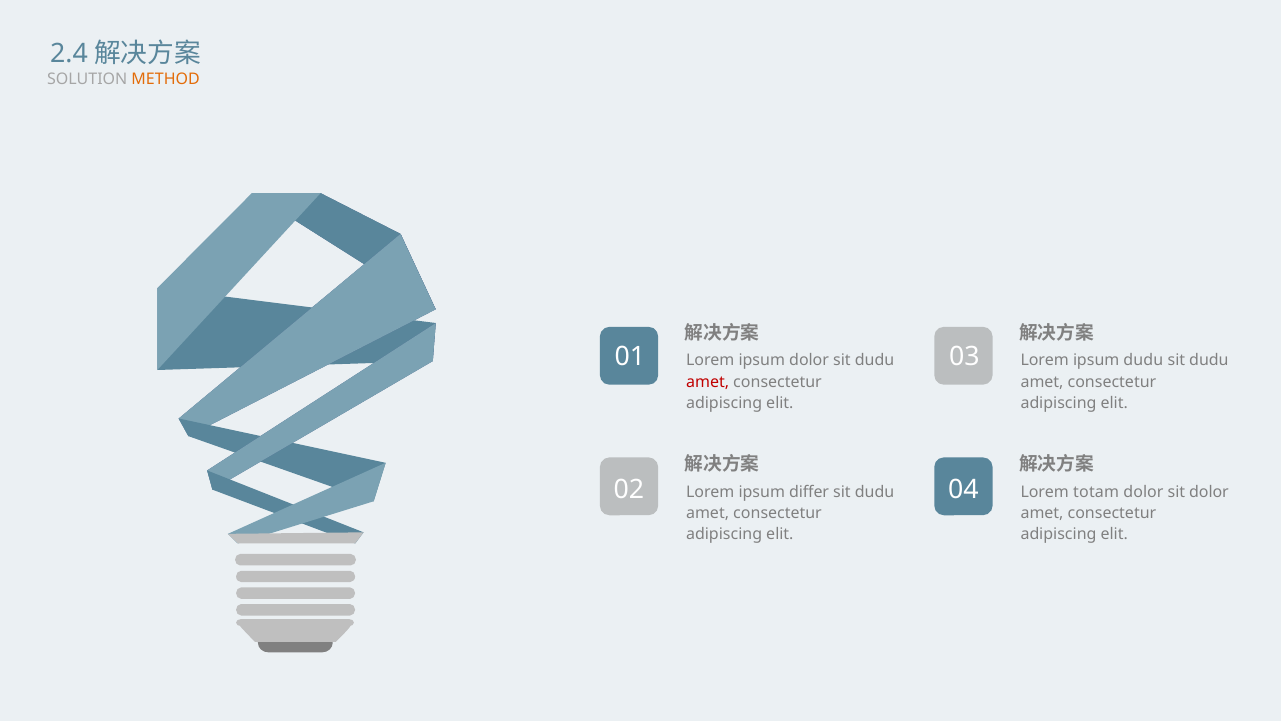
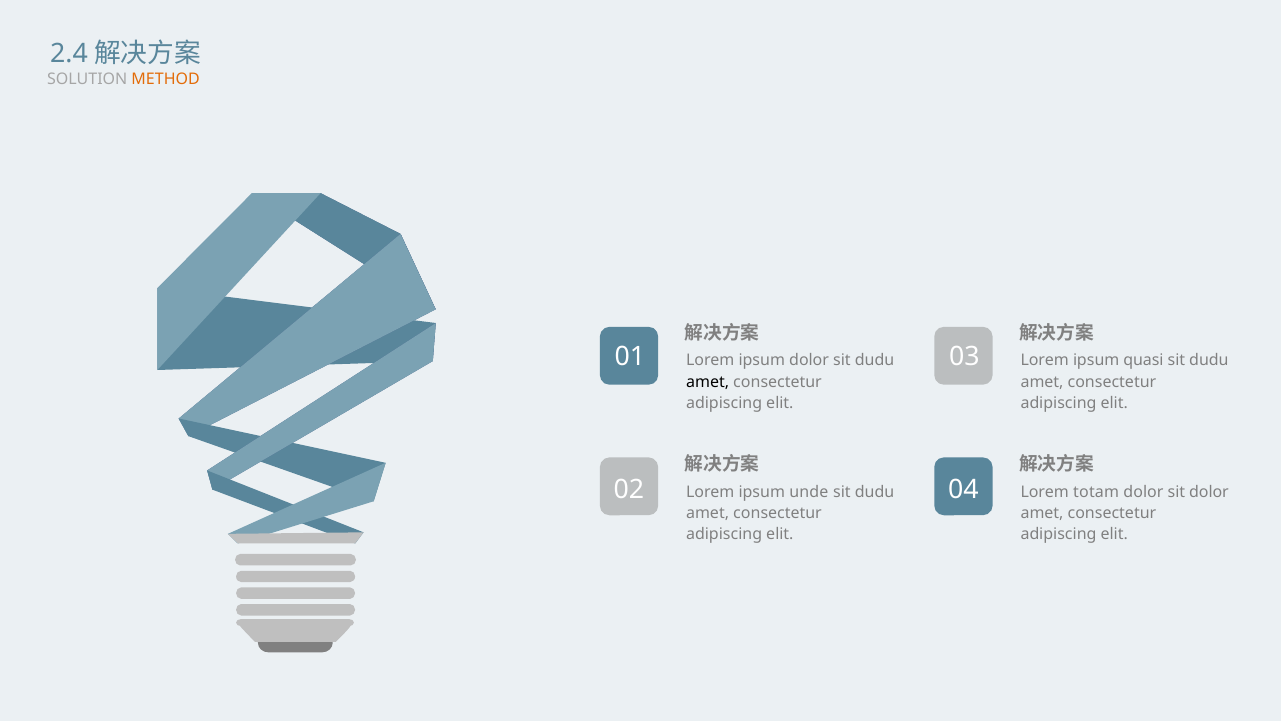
ipsum dudu: dudu -> quasi (1143, 360)
amet colour: red -> black (708, 382)
differ: differ -> unde (809, 492)
